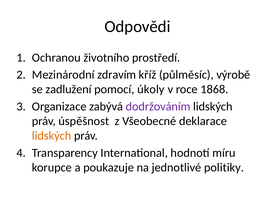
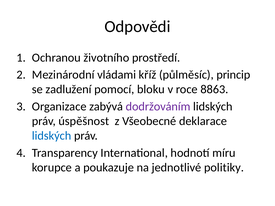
zdravím: zdravím -> vládami (117, 75)
výrobě: výrobě -> princip (233, 75)
úkoly: úkoly -> bloku (151, 89)
1868: 1868 -> 8863 (214, 89)
lidských colour: orange -> blue (52, 136)
